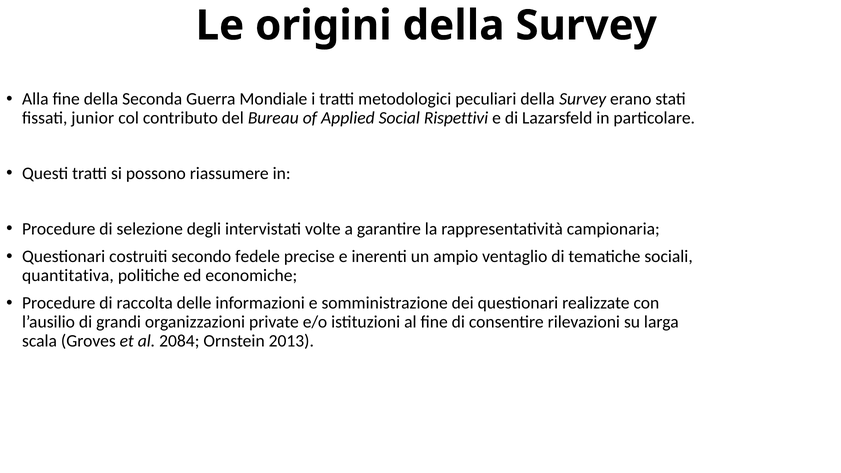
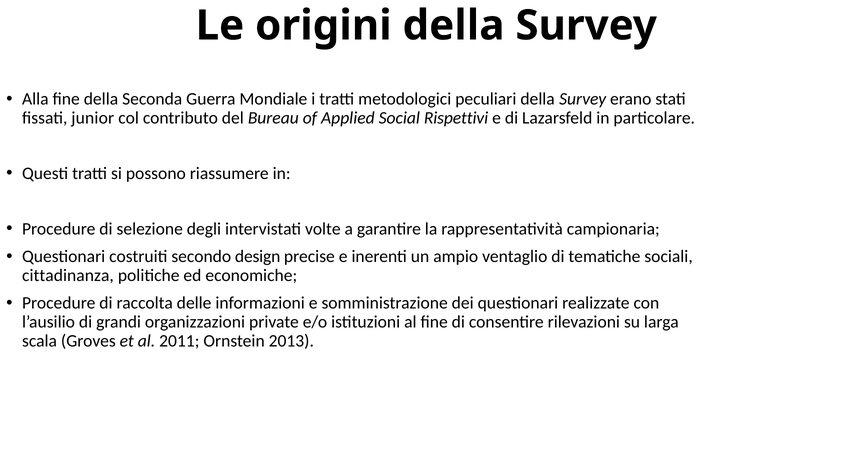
fedele: fedele -> design (258, 256)
quantitativa: quantitativa -> cittadinanza (68, 275)
2084: 2084 -> 2011 (179, 341)
